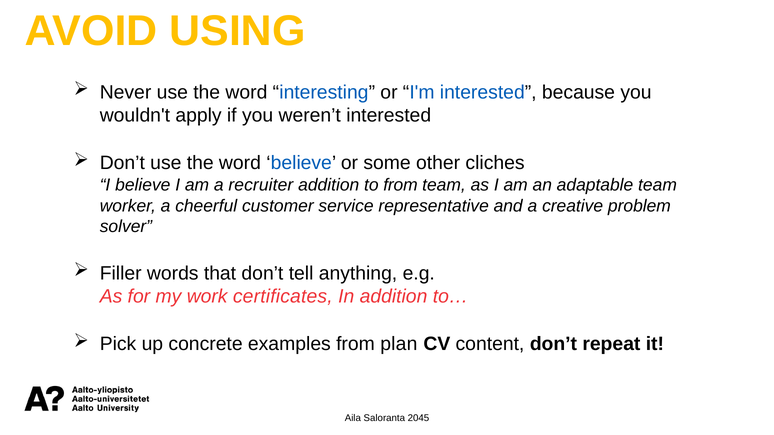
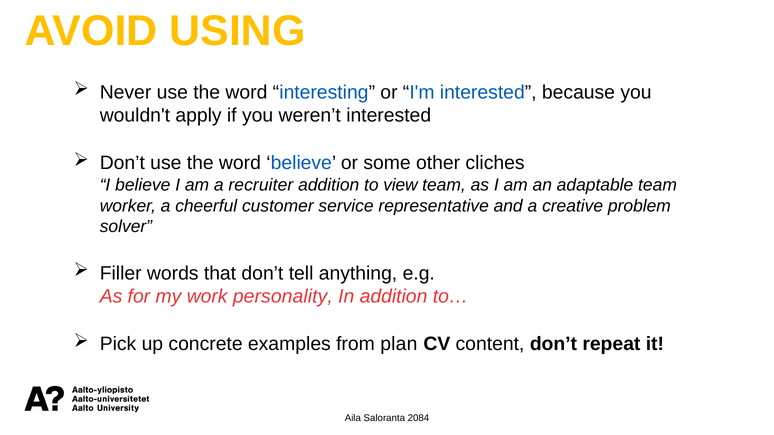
to from: from -> view (400, 185)
certificates: certificates -> personality (283, 297)
2045: 2045 -> 2084 (418, 418)
